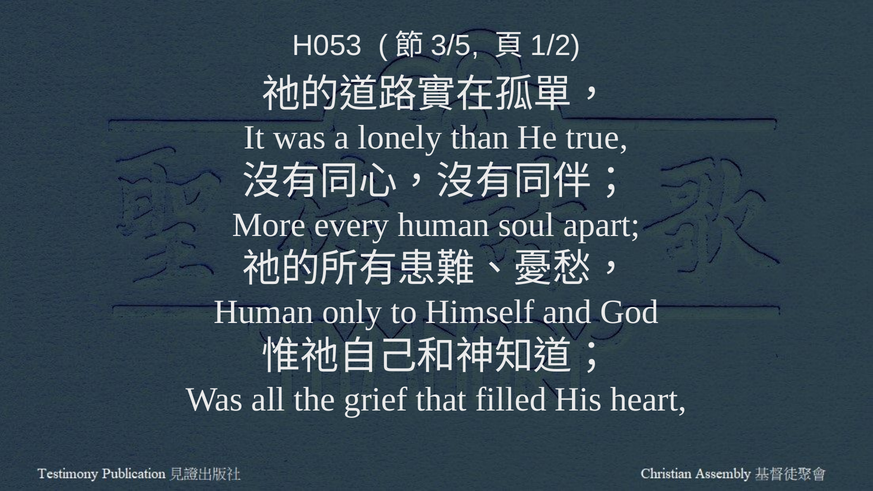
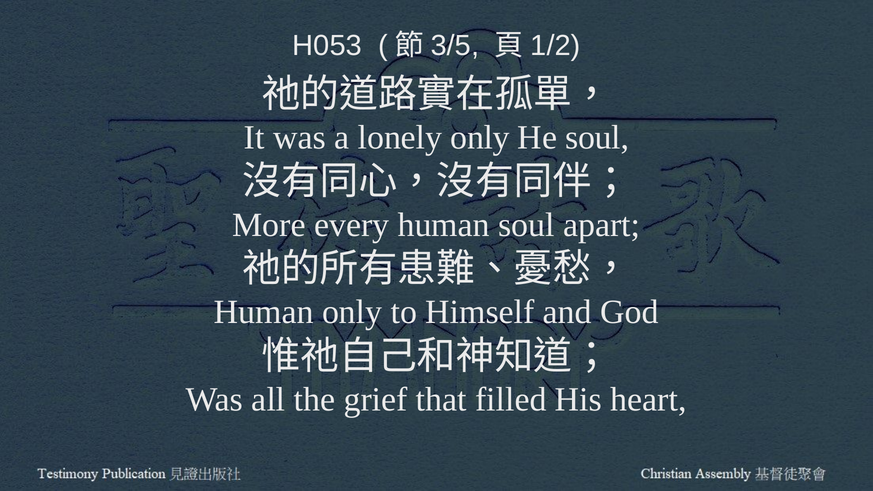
lonely than: than -> only (480, 138)
He true: true -> soul (597, 138)
